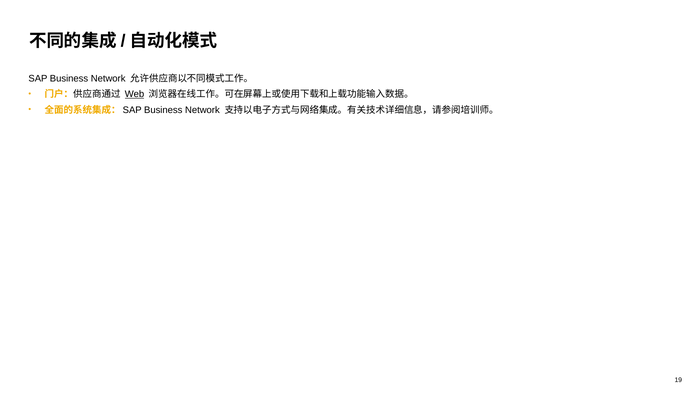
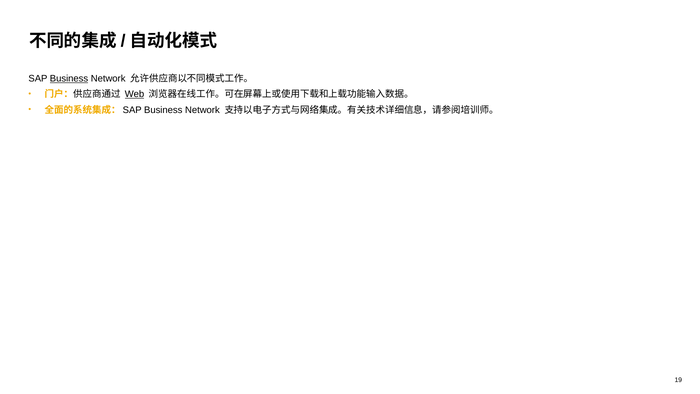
Business underline: none -> present (69, 78)
